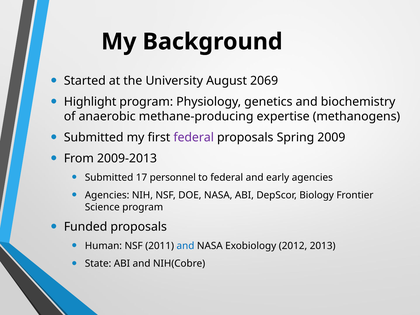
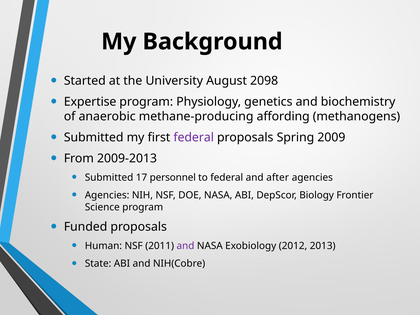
2069: 2069 -> 2098 (264, 81)
Highlight: Highlight -> Expertise (90, 102)
expertise: expertise -> affording (283, 117)
early: early -> after (278, 177)
and colour: blue -> purple (185, 246)
